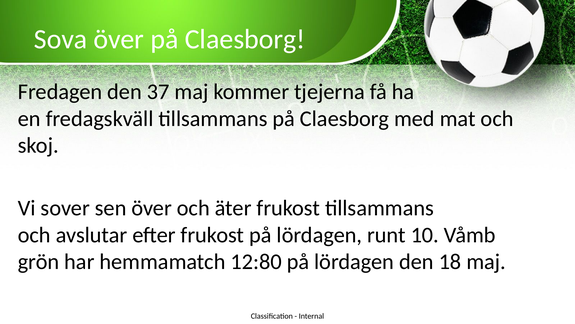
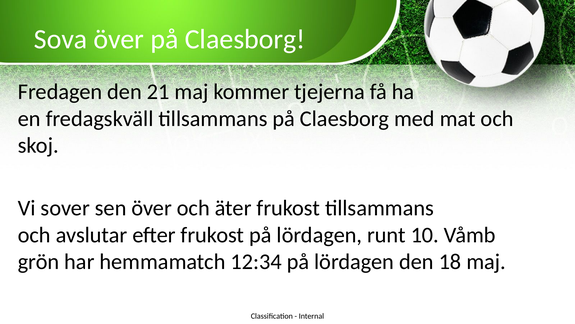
37: 37 -> 21 (158, 92)
12:80: 12:80 -> 12:34 (256, 261)
